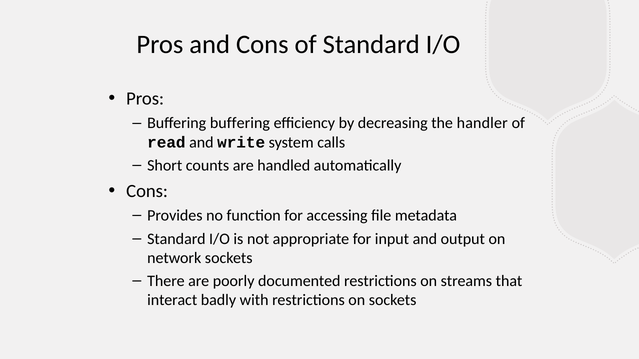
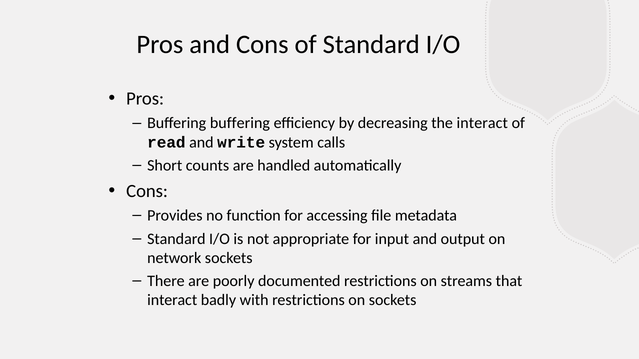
the handler: handler -> interact (482, 123)
